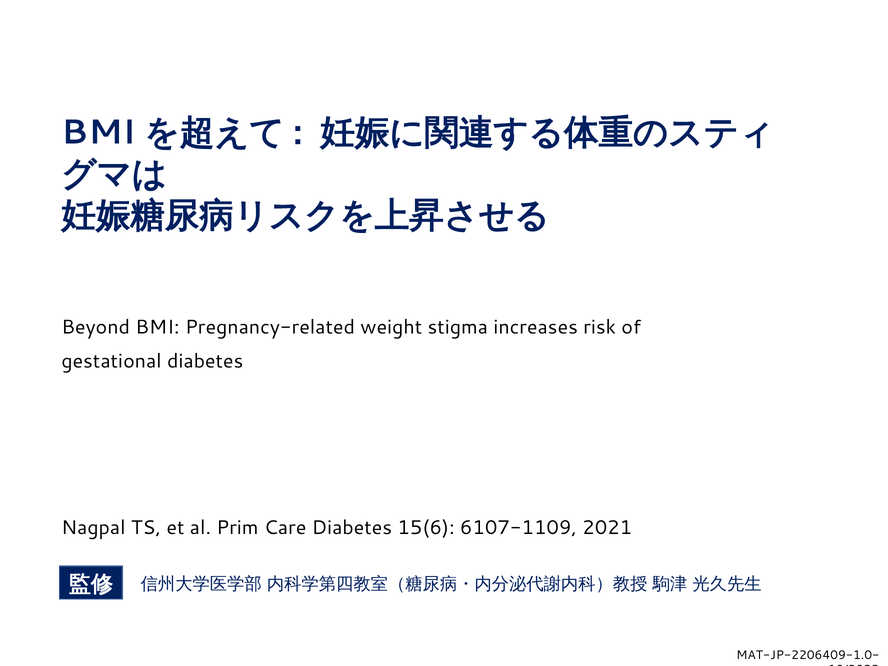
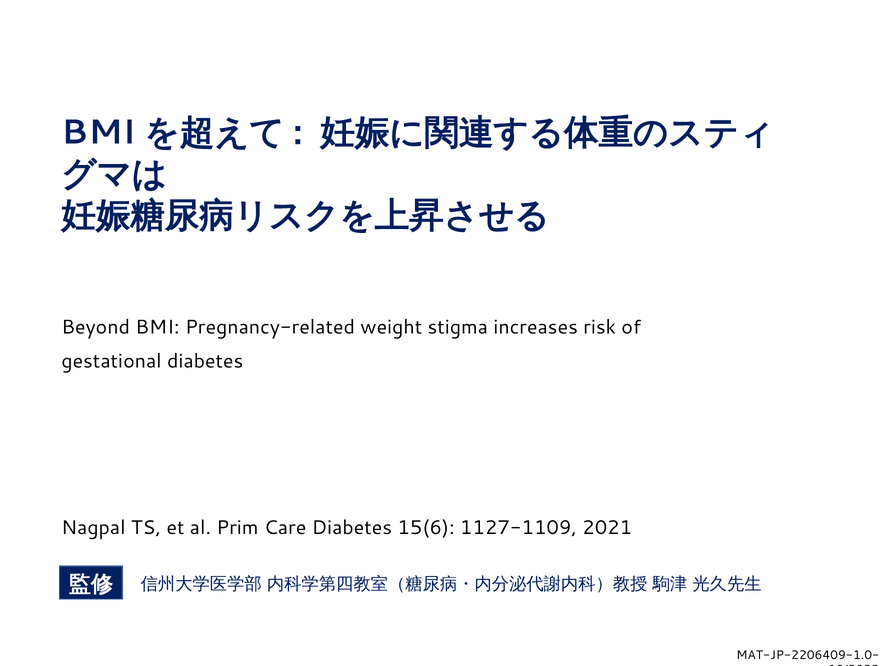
6107-1109: 6107-1109 -> 1127-1109 (518, 528)
